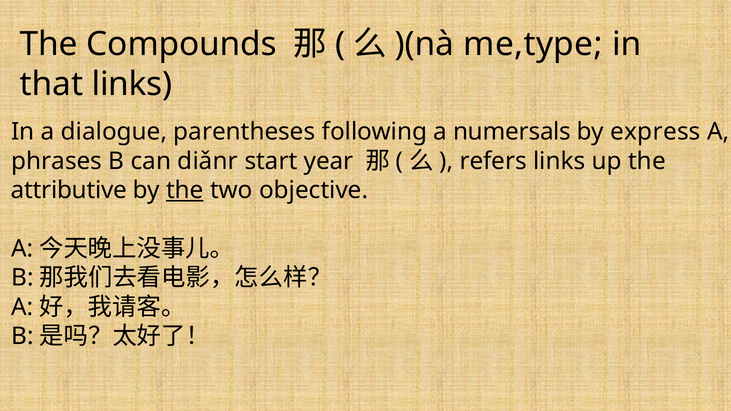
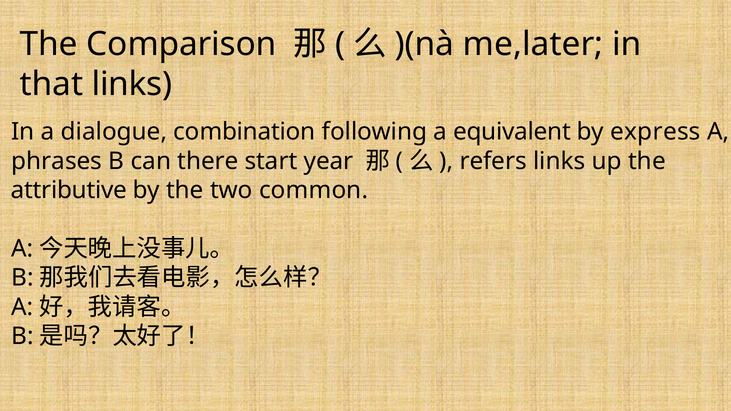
Compounds: Compounds -> Comparison (182, 44)
me,type: me,type -> me,later (533, 44)
parentheses: parentheses -> combination (245, 132)
numersals: numersals -> equivalent (512, 132)
diǎnr: diǎnr -> there (208, 161)
the underline: present -> none (185, 190)
objective: objective -> common (314, 190)
